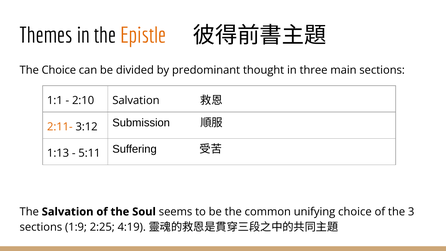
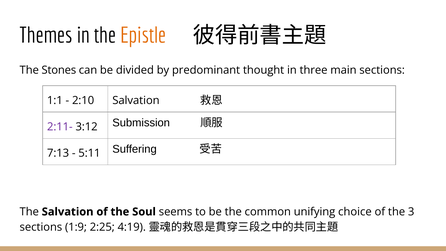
The Choice: Choice -> Stones (59, 70)
2:11- colour: orange -> purple (60, 127)
1:13: 1:13 -> 7:13 (58, 153)
